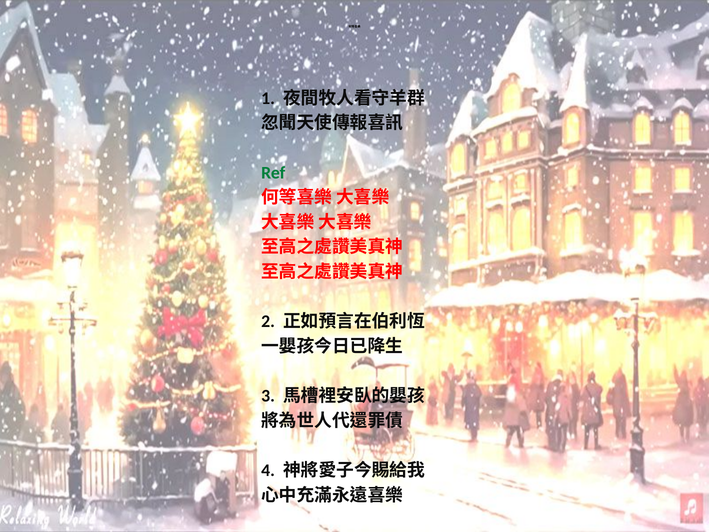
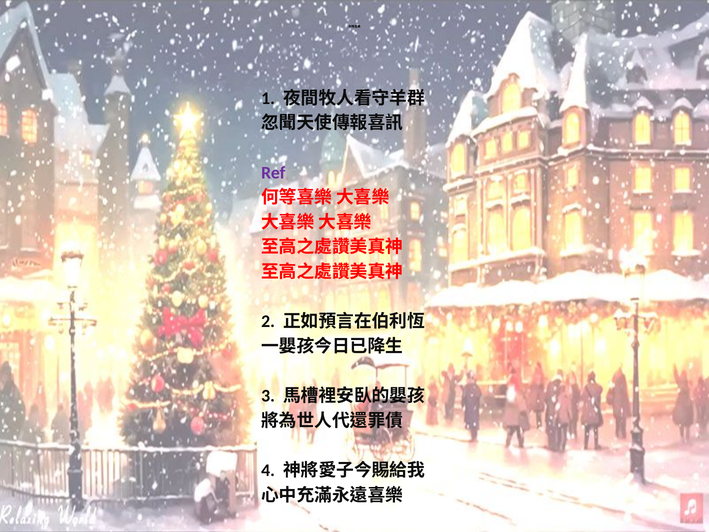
Ref colour: green -> purple (273, 173)
